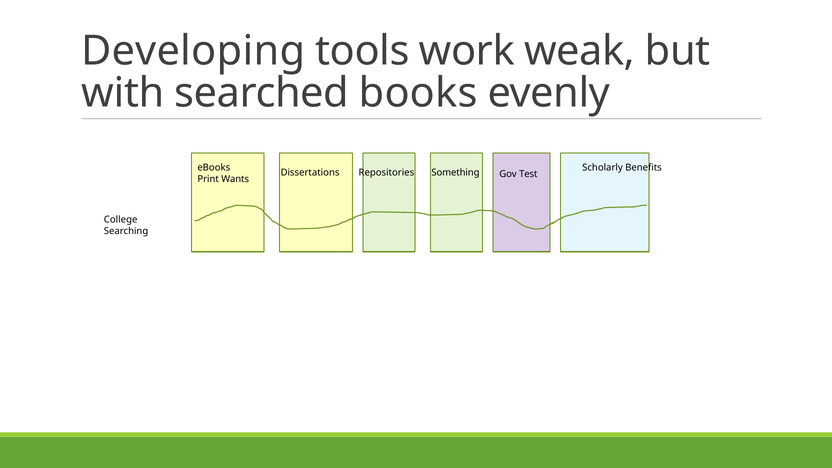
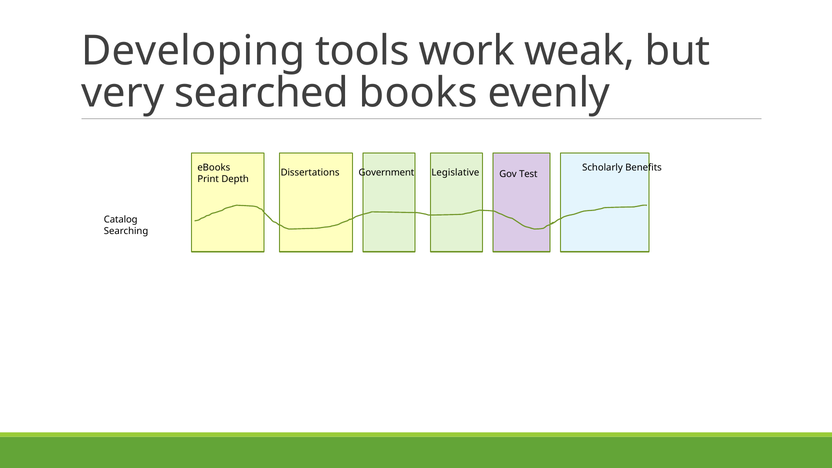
with: with -> very (123, 93)
Repositories: Repositories -> Government (386, 173)
Something: Something -> Legislative (455, 173)
Wants: Wants -> Depth (235, 179)
College: College -> Catalog (121, 220)
